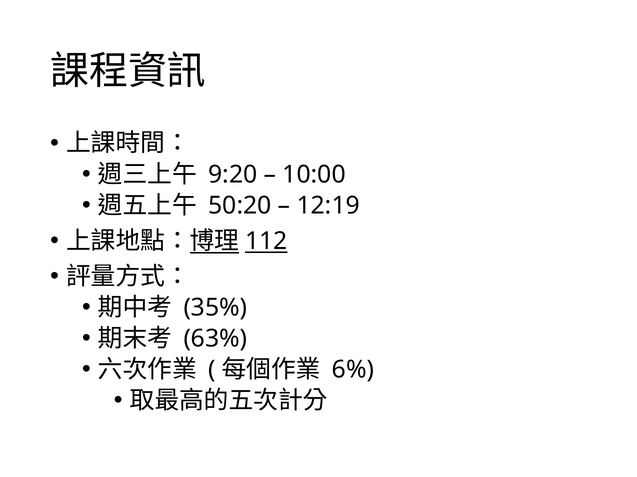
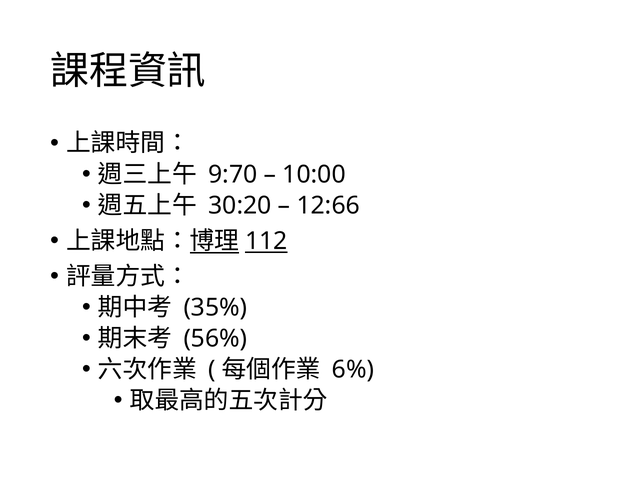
9:20: 9:20 -> 9:70 (233, 175)
50:20: 50:20 -> 30:20 (240, 206)
12:19: 12:19 -> 12:66 (328, 206)
63%: 63% -> 56% (215, 339)
